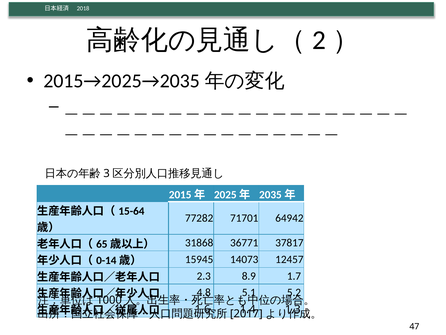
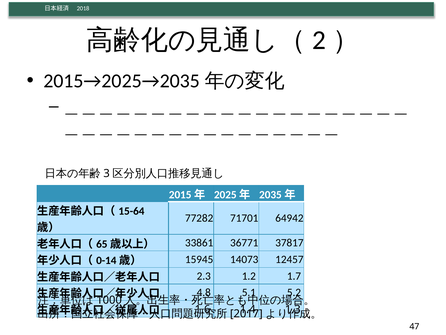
31868: 31868 -> 33861 (199, 243)
8.9: 8.9 -> 1.2 (249, 276)
